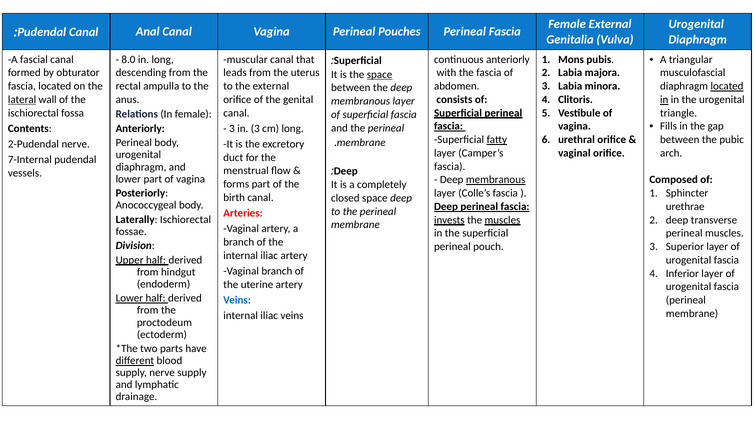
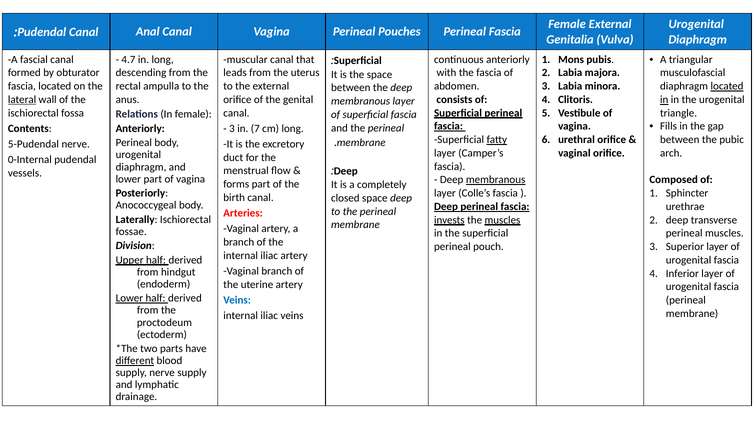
8.0: 8.0 -> 4.7 (128, 59)
space underline: present -> none (380, 74)
in 3: 3 -> 7 (255, 129)
2-Pudendal: 2-Pudendal -> 5-Pudendal (33, 144)
7-Internal: 7-Internal -> 0-Internal (30, 160)
